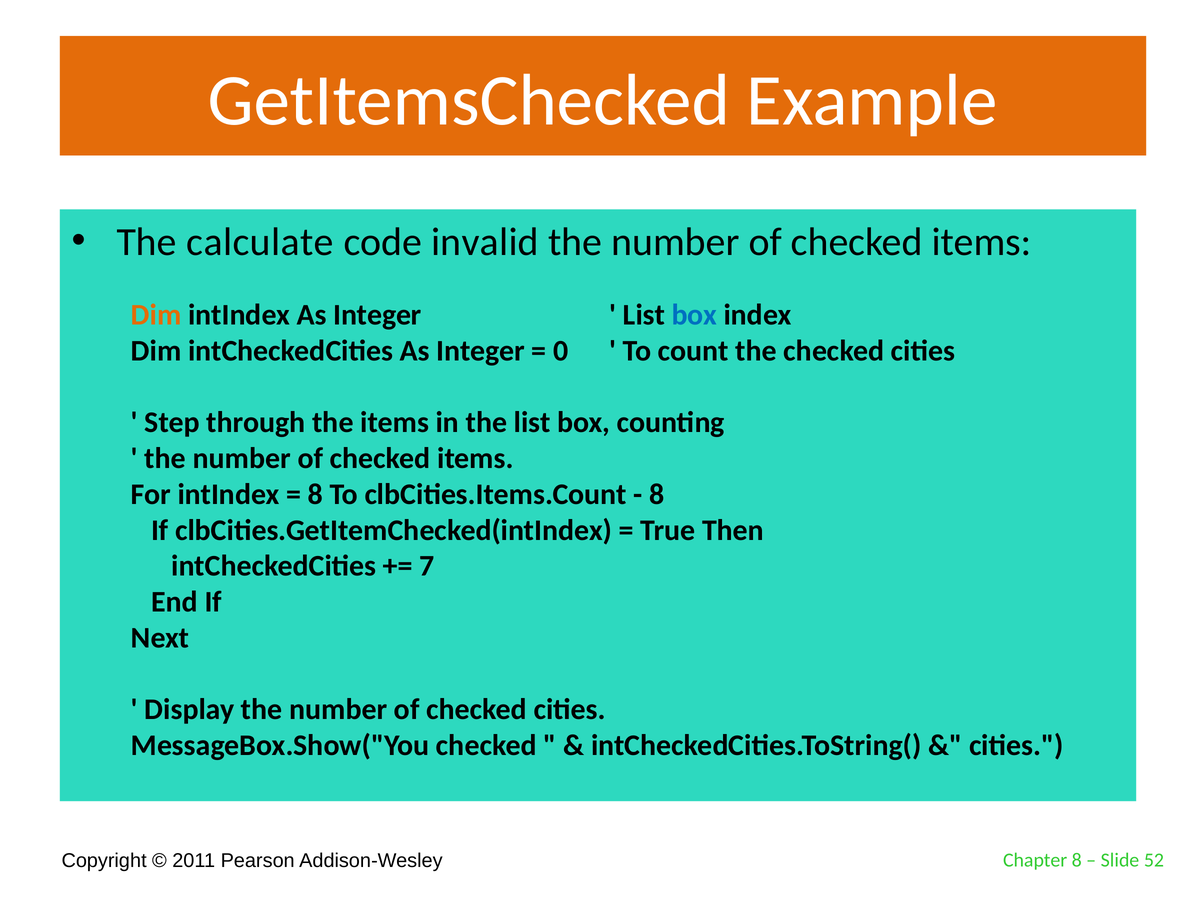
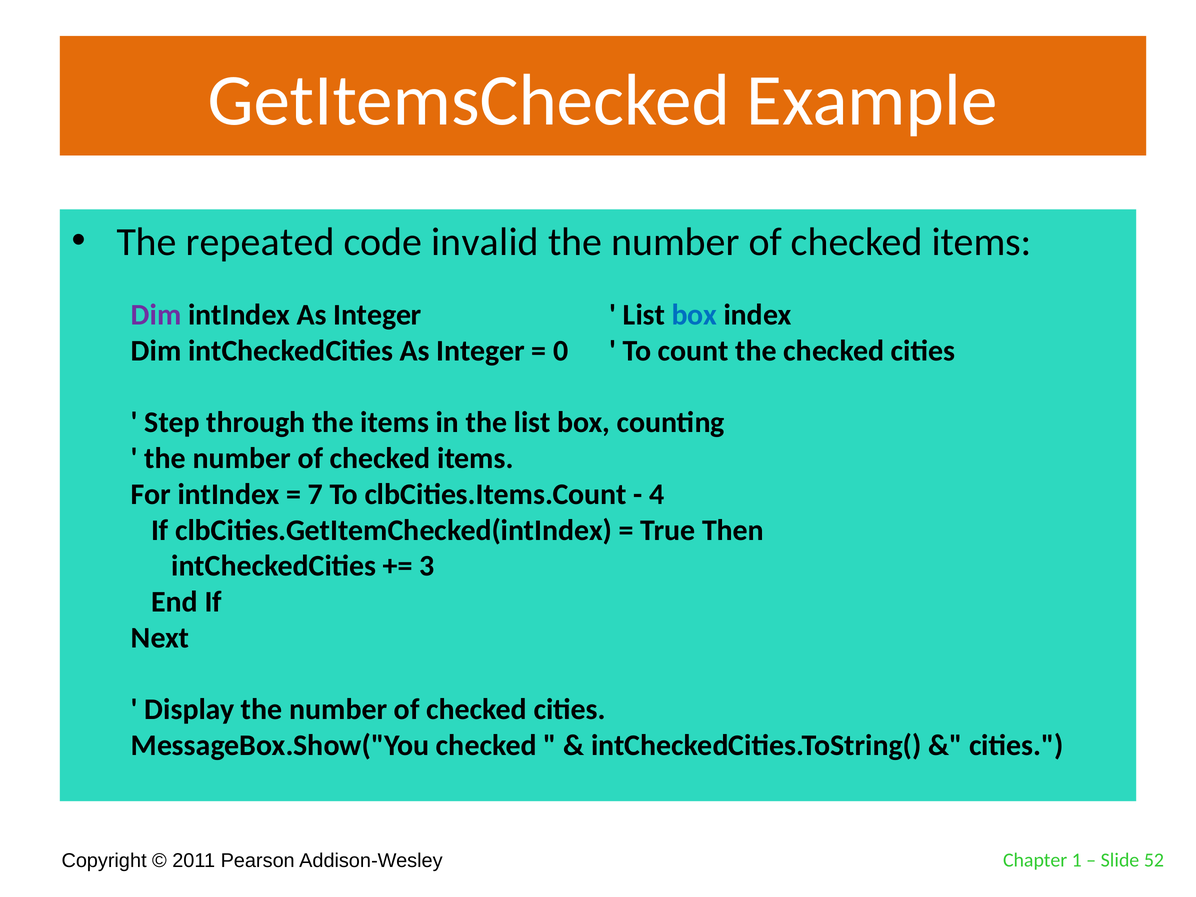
calculate: calculate -> repeated (260, 242)
Dim colour: orange -> purple (156, 315)
8: 8 -> 7 (315, 494)
8: 8 -> 4 (657, 494)
7: 7 -> 3 (427, 566)
Chapter 8: 8 -> 1 (1077, 860)
